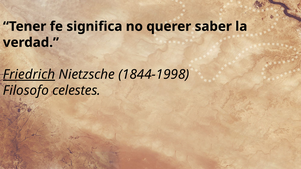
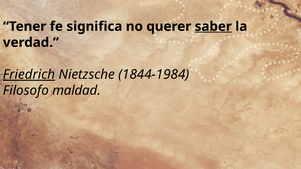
saber underline: none -> present (213, 26)
1844-1998: 1844-1998 -> 1844-1984 (154, 75)
celestes: celestes -> maldad (77, 91)
